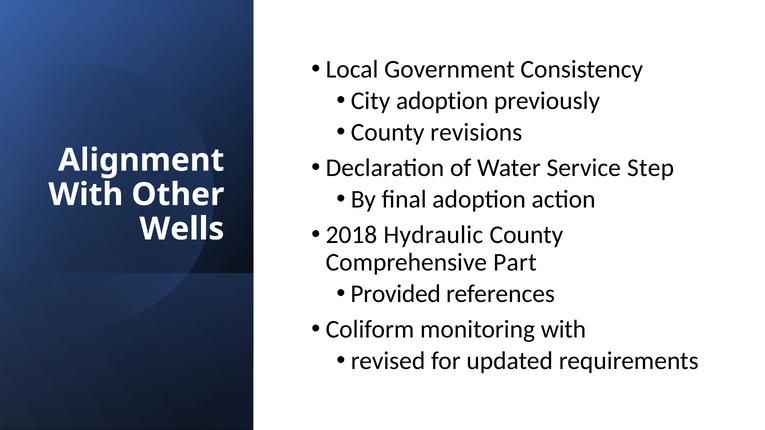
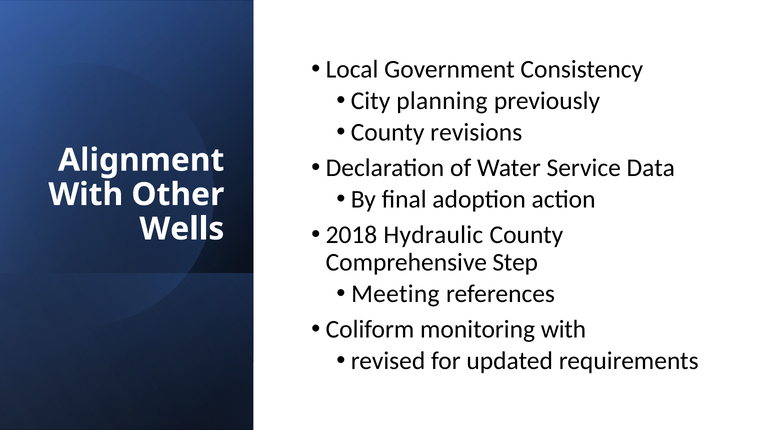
City adoption: adoption -> planning (442, 101)
Step: Step -> Data (651, 168)
Part: Part -> Step (515, 262)
Provided: Provided -> Meeting (395, 294)
